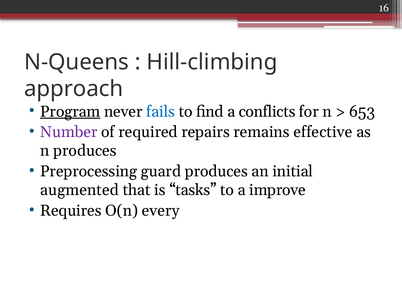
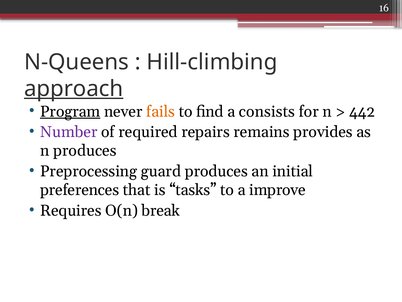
approach underline: none -> present (74, 89)
fails colour: blue -> orange (161, 111)
conflicts: conflicts -> consists (267, 111)
653: 653 -> 442 (362, 111)
effective: effective -> provides (323, 132)
augmented: augmented -> preferences (80, 190)
every: every -> break (161, 210)
